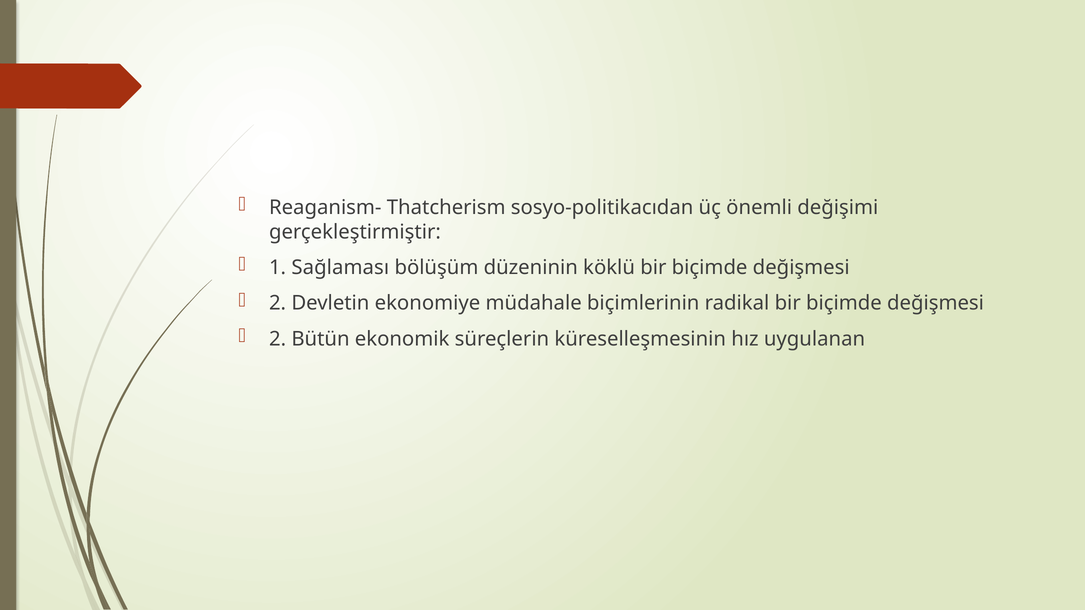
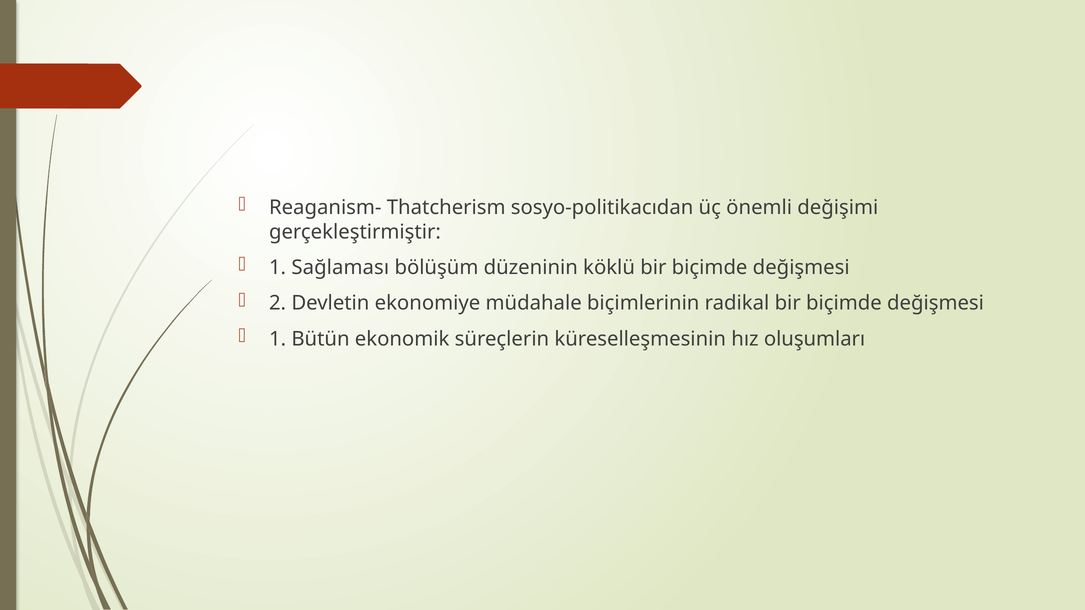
2: 2 -> 1 (278, 339)
uygulanan: uygulanan -> oluşumları (815, 339)
